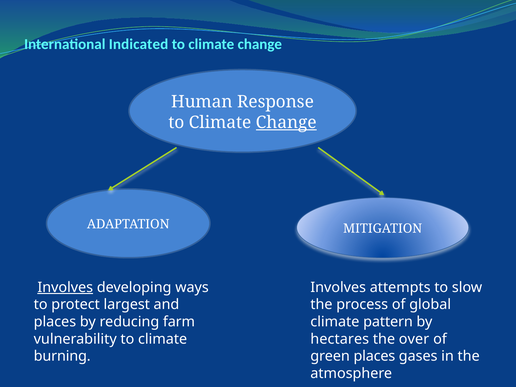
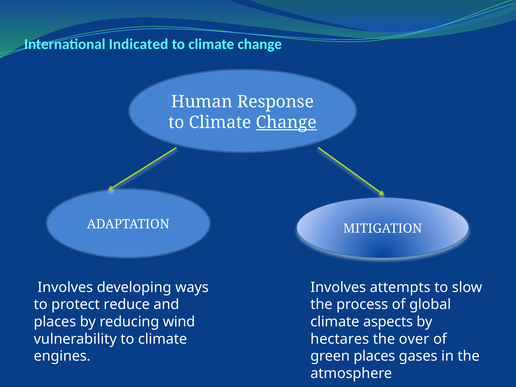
Involves underline: present -> none (65, 287)
largest: largest -> reduce (127, 305)
pattern: pattern -> aspects (388, 322)
farm: farm -> wind (179, 322)
burning: burning -> engines (62, 356)
